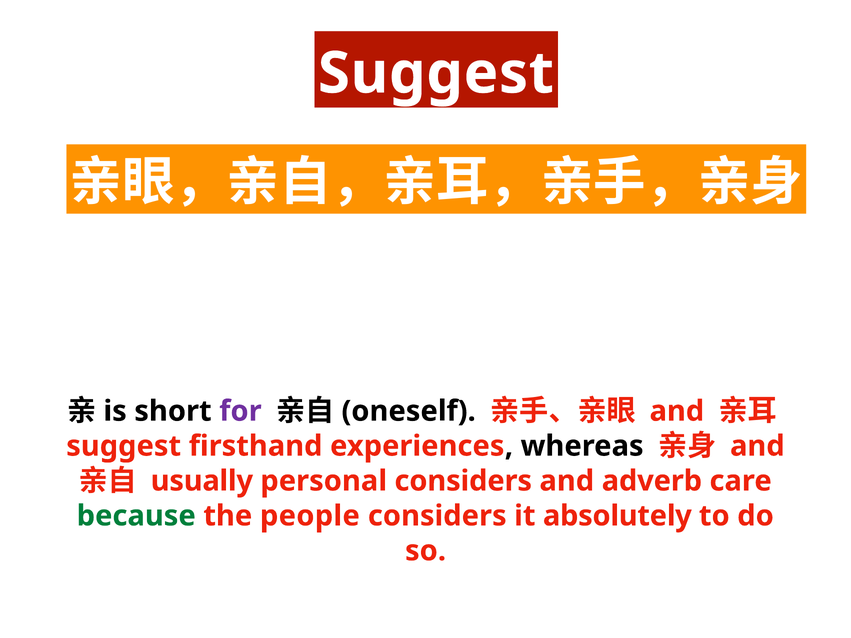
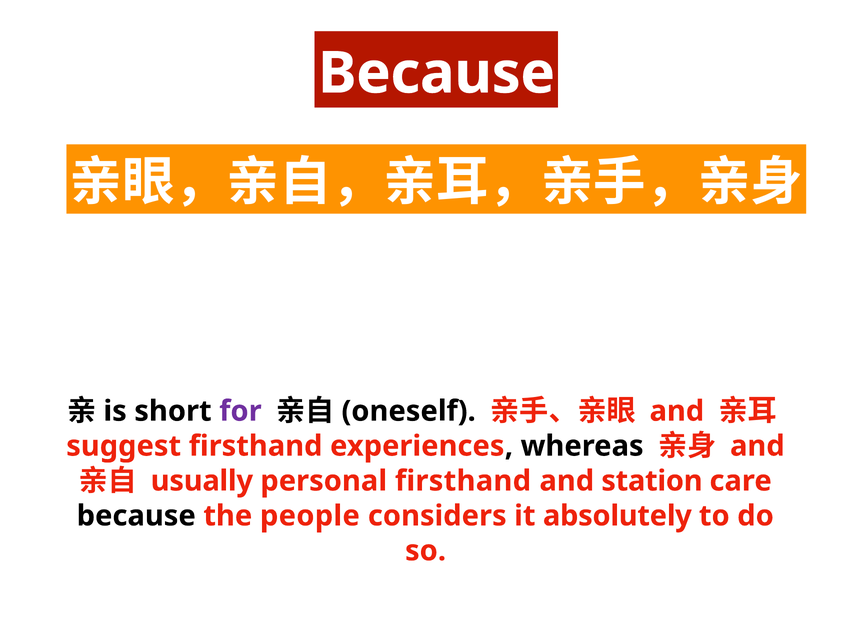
Suggest: Suggest -> Because (436, 73)
personal considers: considers -> firsthand (463, 481)
adverb: adverb -> station (652, 481)
because colour: green -> black (136, 516)
